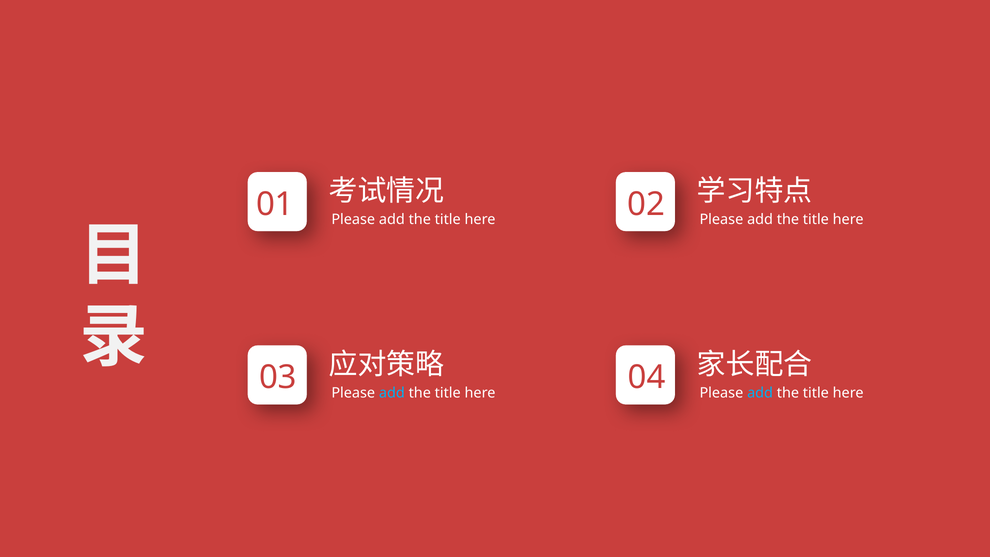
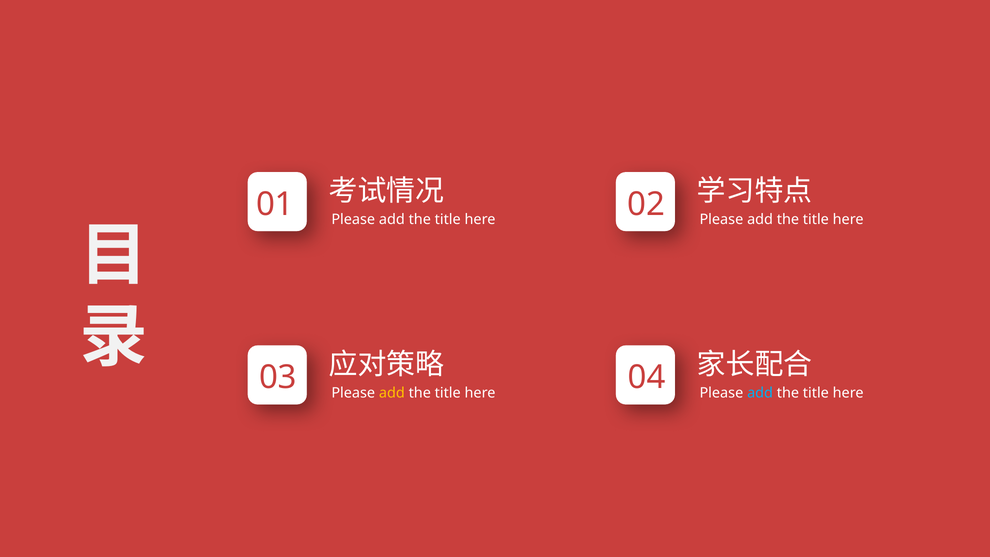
add colour: light blue -> yellow (392, 393)
